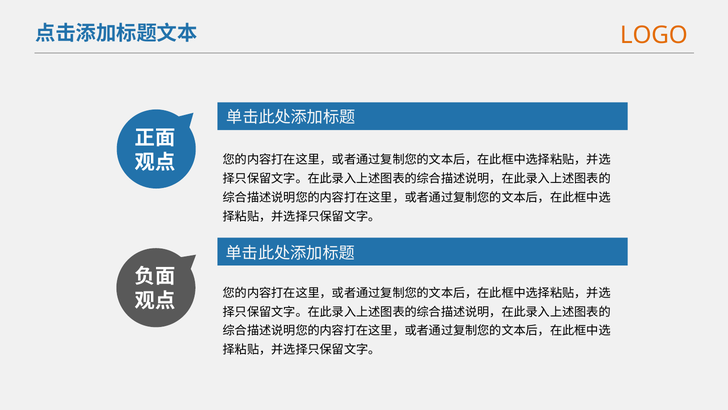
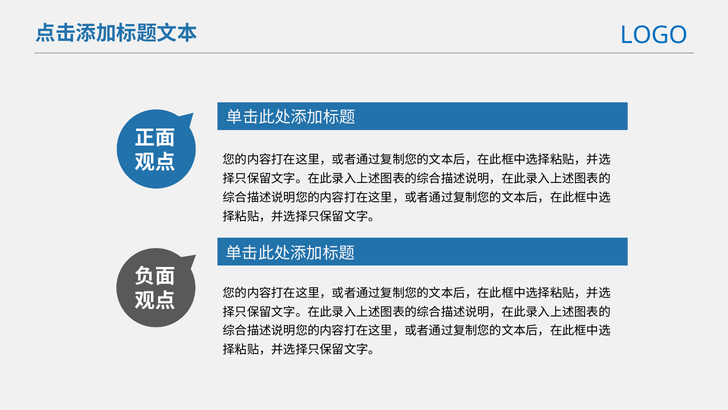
LOGO colour: orange -> blue (654, 35)
